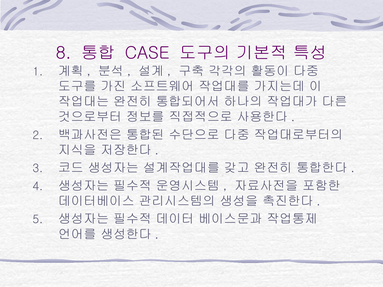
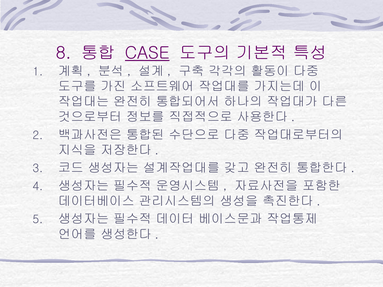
CASE underline: none -> present (147, 53)
